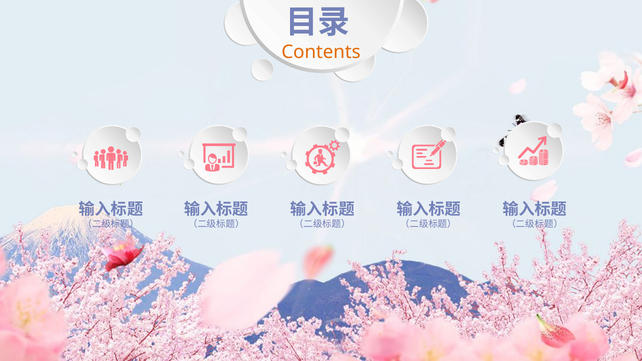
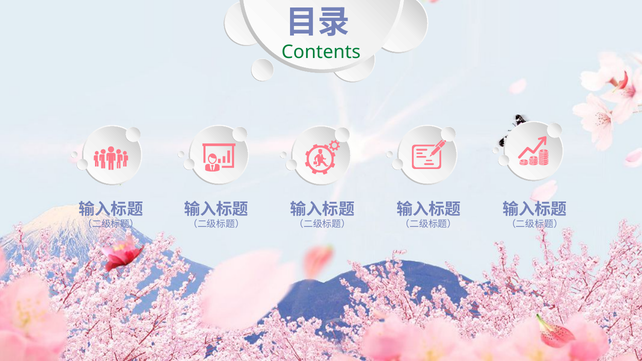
Contents colour: orange -> green (321, 52)
